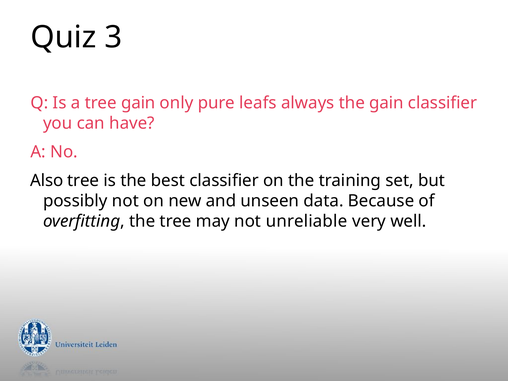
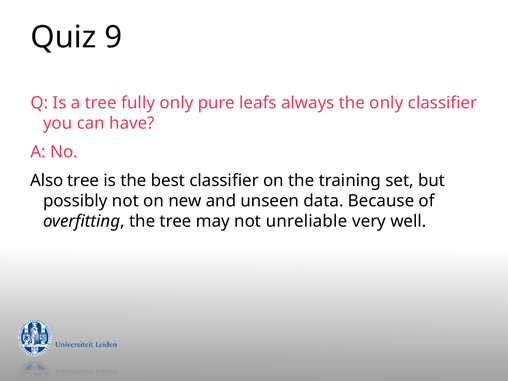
3: 3 -> 9 (113, 37)
tree gain: gain -> fully (138, 103)
the gain: gain -> only (386, 103)
